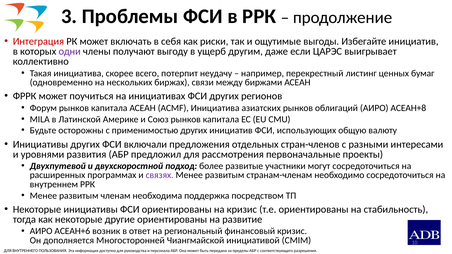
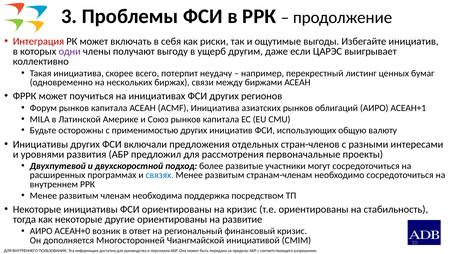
АСЕАН+8: АСЕАН+8 -> АСЕАН+1 (408, 108)
связях colour: purple -> blue (160, 175)
АСЕАН+6: АСЕАН+6 -> АСЕАН+0 (72, 231)
